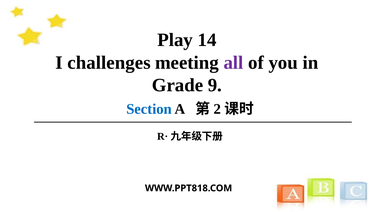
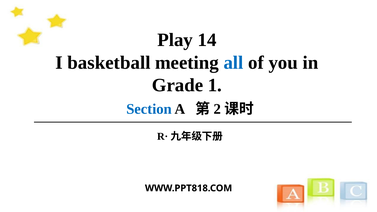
challenges: challenges -> basketball (109, 63)
all colour: purple -> blue (233, 63)
9: 9 -> 1 (215, 85)
